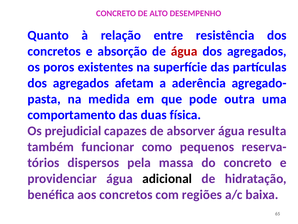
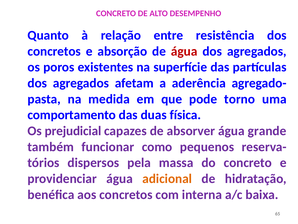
outra: outra -> torno (240, 99)
resulta: resulta -> grande (267, 131)
adicional colour: black -> orange (167, 178)
regiões: regiões -> interna (202, 194)
